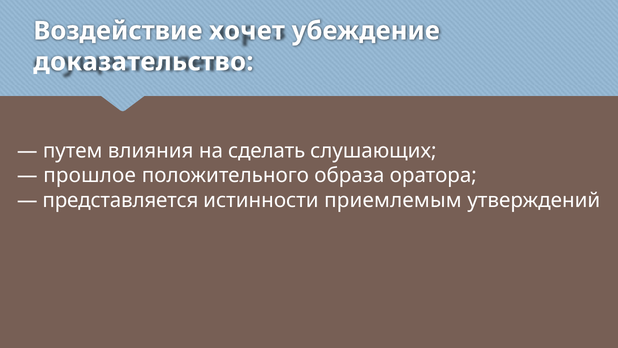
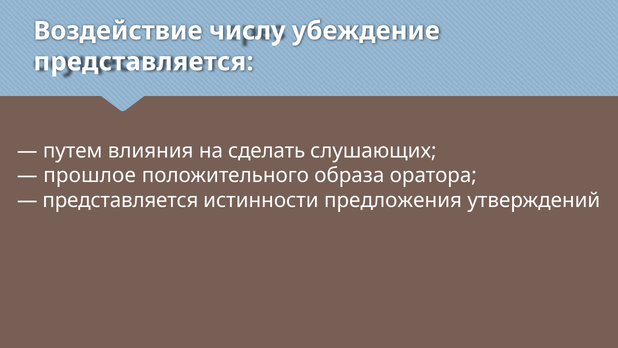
хочет: хочет -> числу (247, 31)
доказательство: доказательство -> представляется (143, 62)
приемлемым: приемлемым -> предложения (393, 200)
